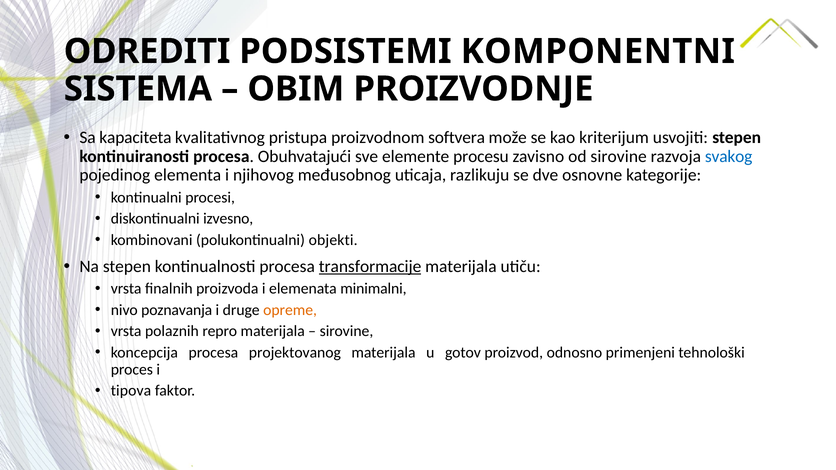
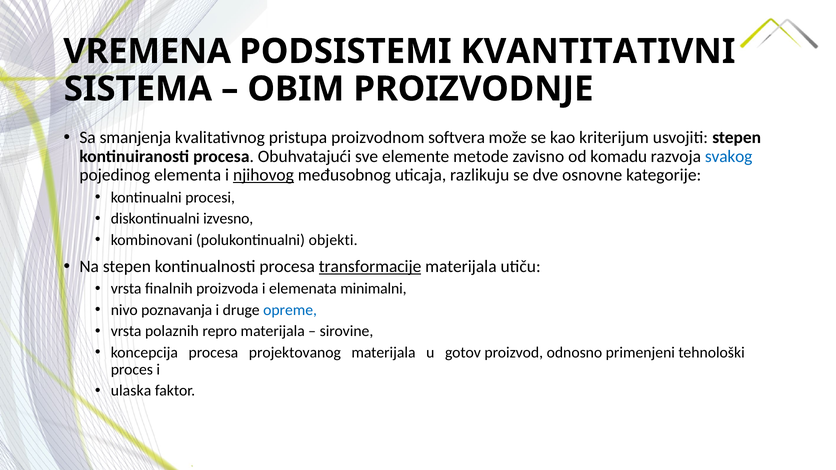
ODREDITI: ODREDITI -> VREMENA (147, 51)
KOMPONENTNI: KOMPONENTNI -> KVANTITATIVNI (598, 51)
kapaciteta: kapaciteta -> smanjenja (135, 138)
procesu: procesu -> metode (481, 156)
od sirovine: sirovine -> komadu (619, 156)
njihovog underline: none -> present (263, 175)
opreme colour: orange -> blue (290, 310)
tipova: tipova -> ulaska (131, 391)
